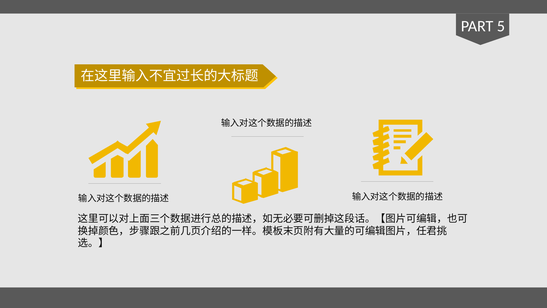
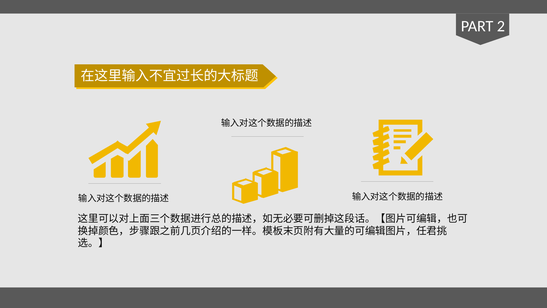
5: 5 -> 2 (501, 26)
